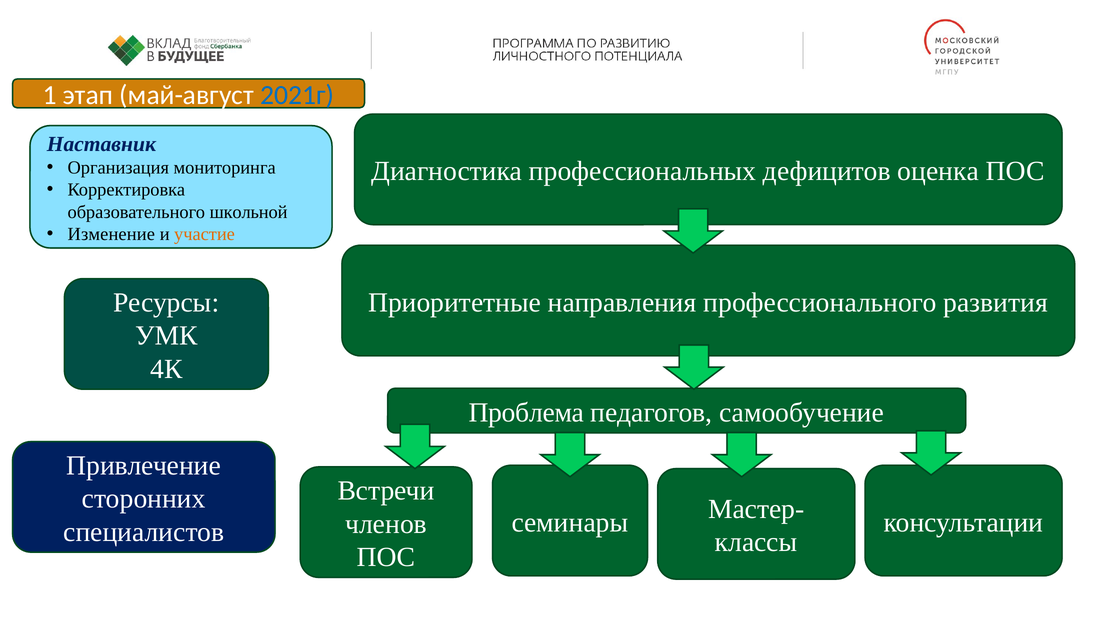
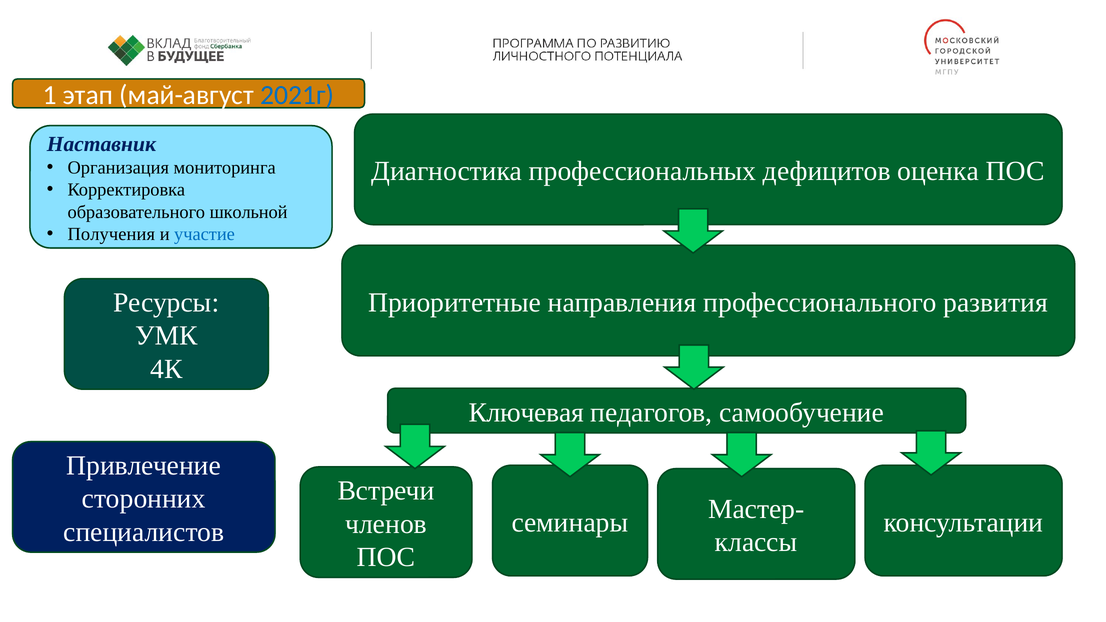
Изменение: Изменение -> Получения (111, 234)
участие colour: orange -> blue (205, 234)
Проблема: Проблема -> Ключевая (526, 413)
